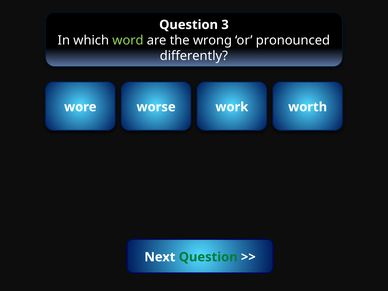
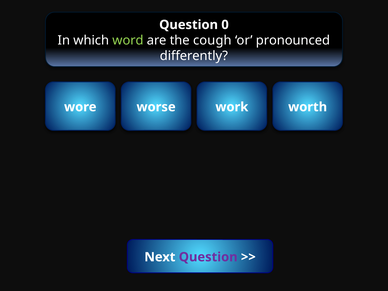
3: 3 -> 0 (225, 25)
the wrong: wrong -> cough (212, 40)
Question colour: green -> purple (208, 257)
